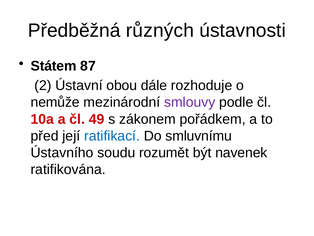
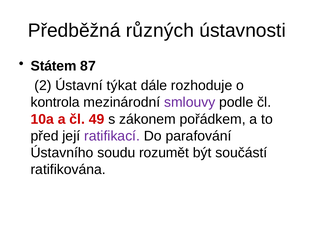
obou: obou -> týkat (122, 85)
nemůže: nemůže -> kontrola (55, 102)
ratifikací colour: blue -> purple (112, 136)
smluvnímu: smluvnímu -> parafování (199, 136)
navenek: navenek -> součástí (241, 152)
